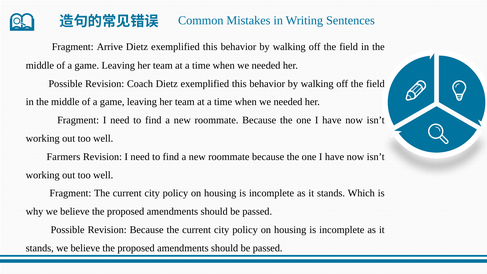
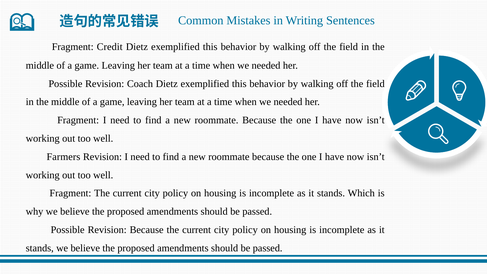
Arrive: Arrive -> Credit (110, 47)
